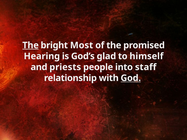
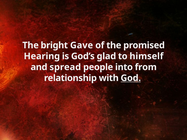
The underline: present -> none (31, 45)
Most: Most -> Gave (82, 45)
priests: priests -> spread (65, 67)
staff: staff -> from (146, 67)
